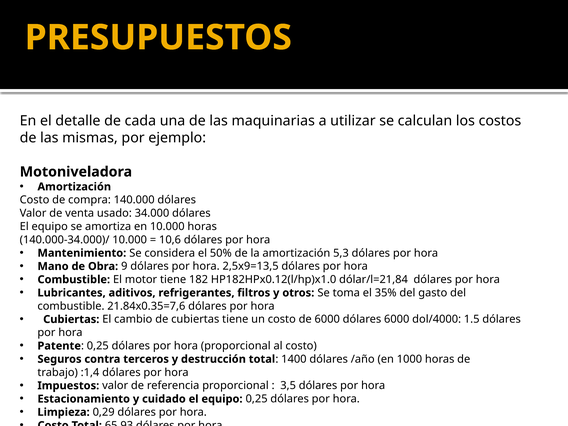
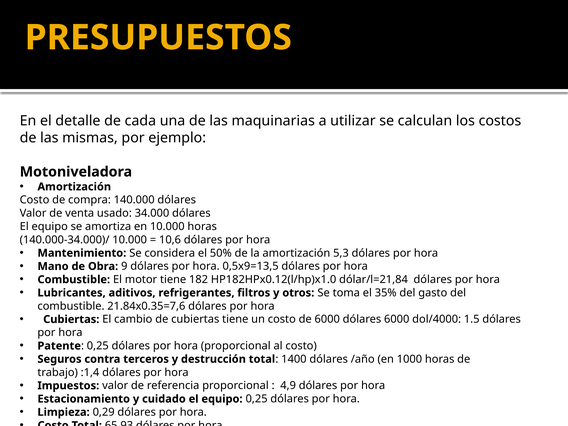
2,5x9=13,5: 2,5x9=13,5 -> 0,5x9=13,5 (251, 266)
3,5: 3,5 -> 4,9 (288, 386)
